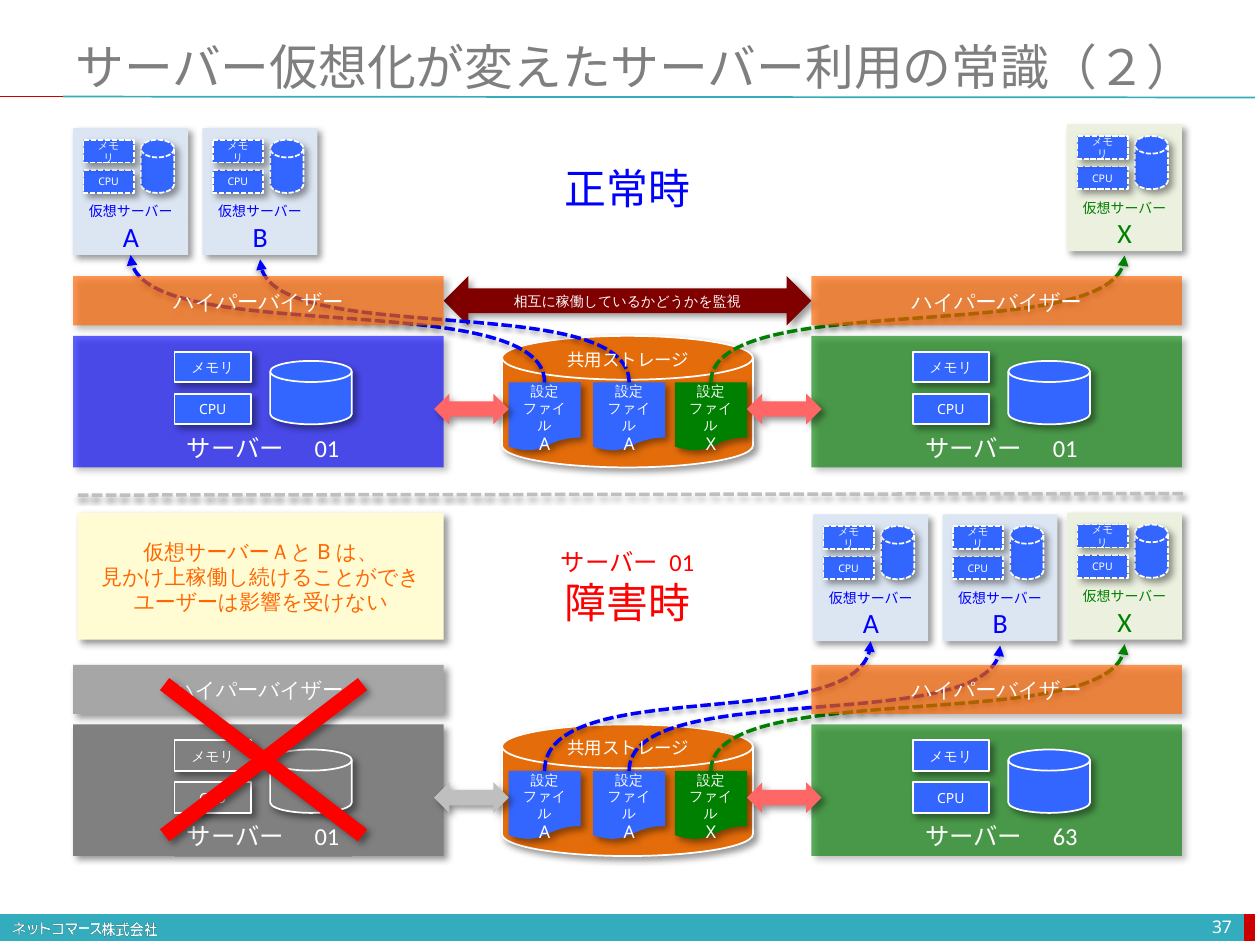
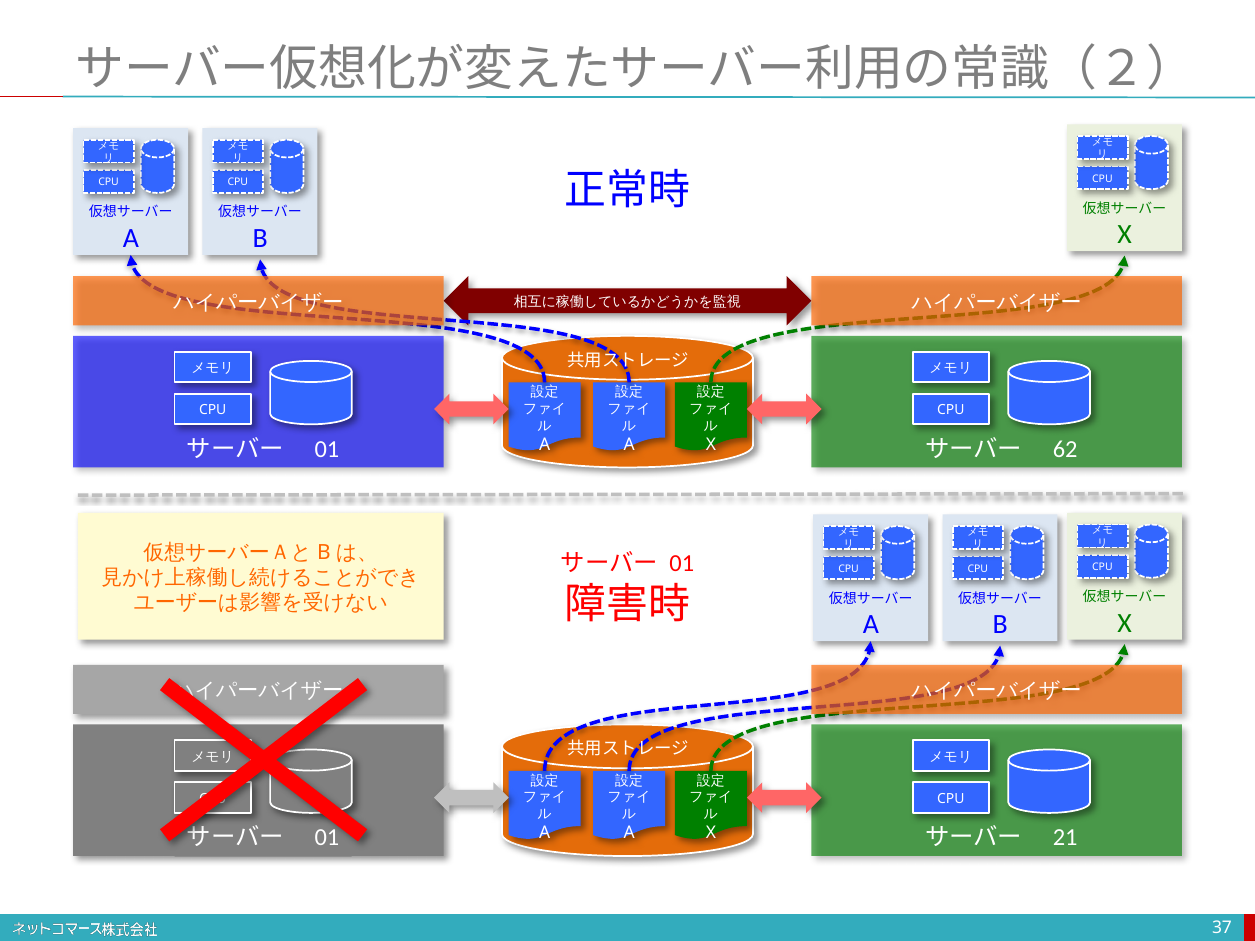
01: 01 -> 62 (1065, 449)
63: 63 -> 21 (1065, 838)
